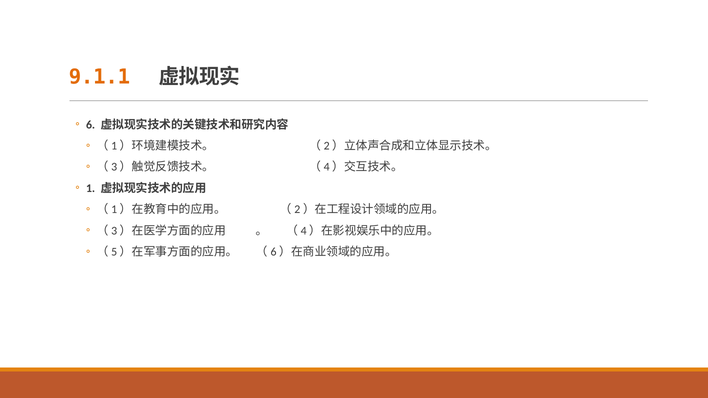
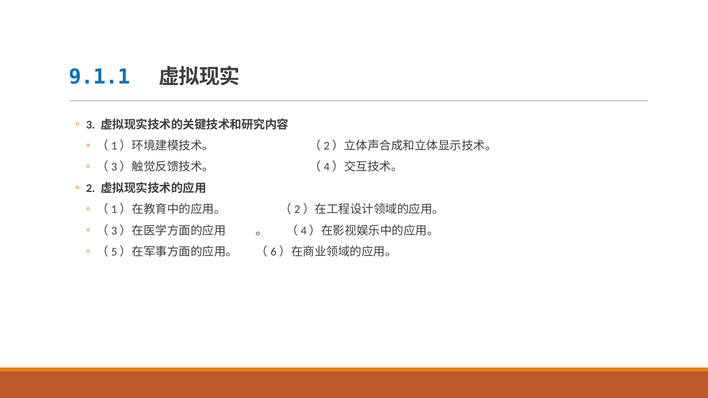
9.1.1 colour: orange -> blue (99, 77)
6: 6 -> 3 (91, 125)
1: 1 -> 2 (91, 188)
